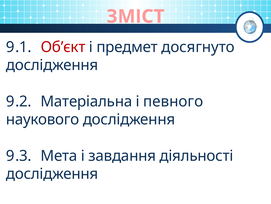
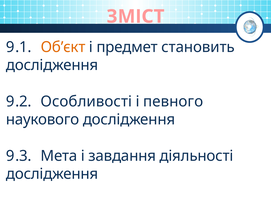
Об’єкт colour: red -> orange (63, 47)
досягнуто: досягнуто -> становить (198, 47)
Матеріальна: Матеріальна -> Особливості (86, 101)
